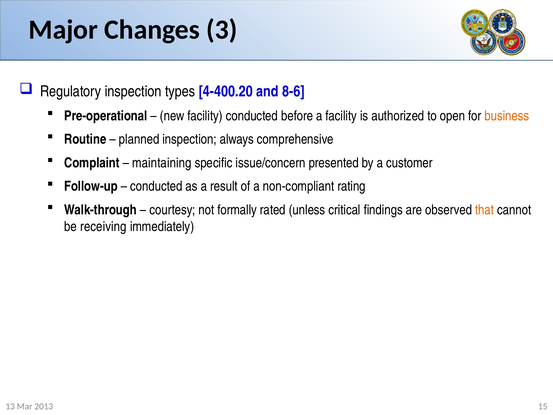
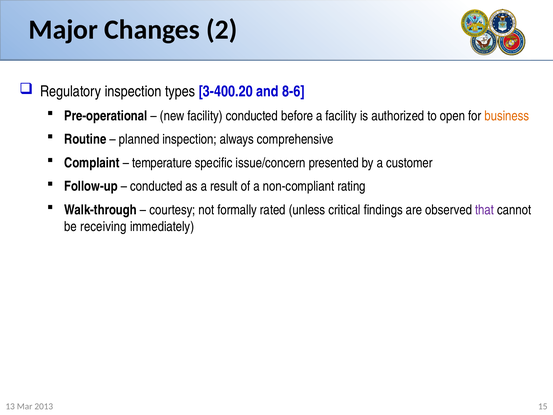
3: 3 -> 2 (222, 30)
4-400.20: 4-400.20 -> 3-400.20 (226, 91)
maintaining: maintaining -> temperature (162, 163)
that colour: orange -> purple (485, 210)
